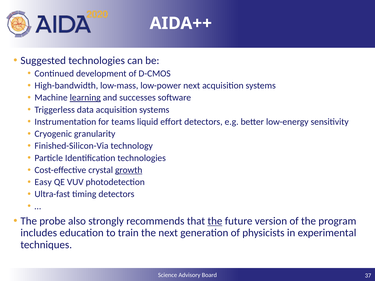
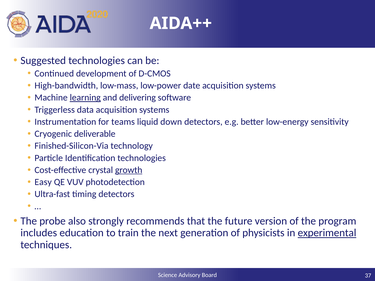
low-power next: next -> date (192, 86)
successes: successes -> delivering (138, 98)
effort: effort -> down (171, 122)
granularity: granularity -> deliverable (95, 134)
the underline: present -> none (215, 221)
experimental underline: none -> present (327, 233)
